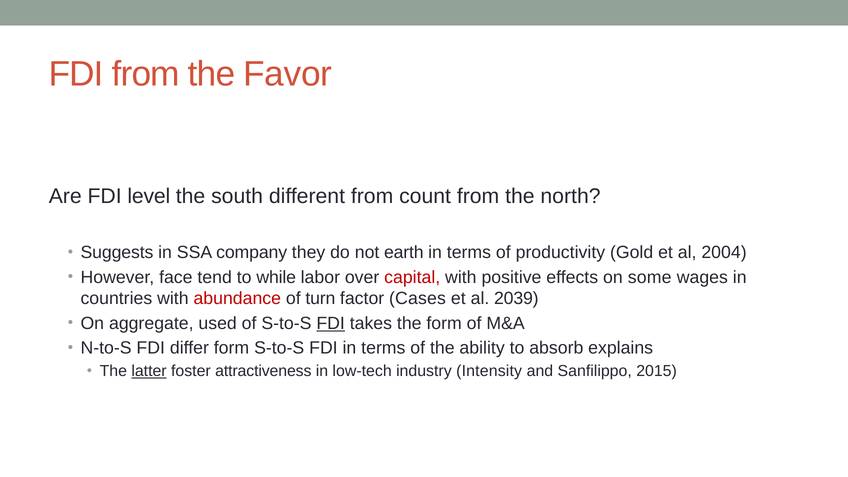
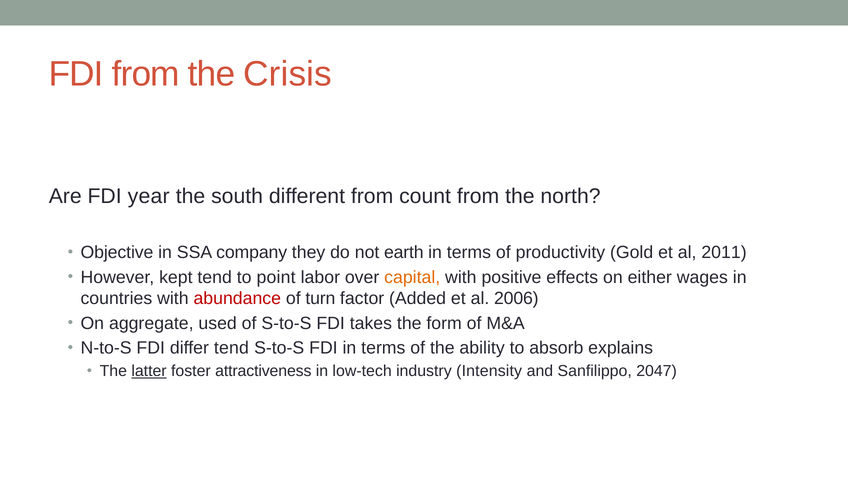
Favor: Favor -> Crisis (288, 74)
level: level -> year (149, 196)
Suggests: Suggests -> Objective (117, 253)
2004: 2004 -> 2011 (724, 253)
face: face -> kept (176, 277)
while: while -> point (276, 277)
capital colour: red -> orange (412, 277)
some: some -> either (650, 277)
Cases: Cases -> Added (418, 299)
2039: 2039 -> 2006 (516, 299)
FDI underline: present -> none (331, 323)
differ form: form -> tend (231, 348)
2015: 2015 -> 2047 (657, 371)
